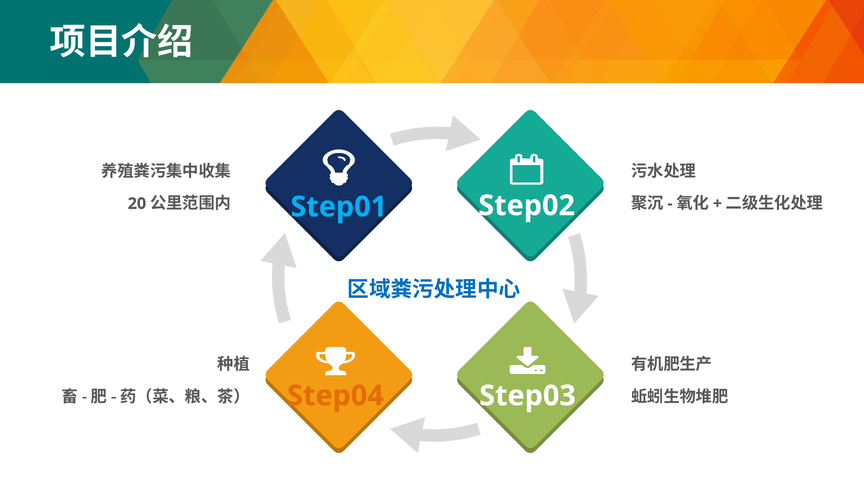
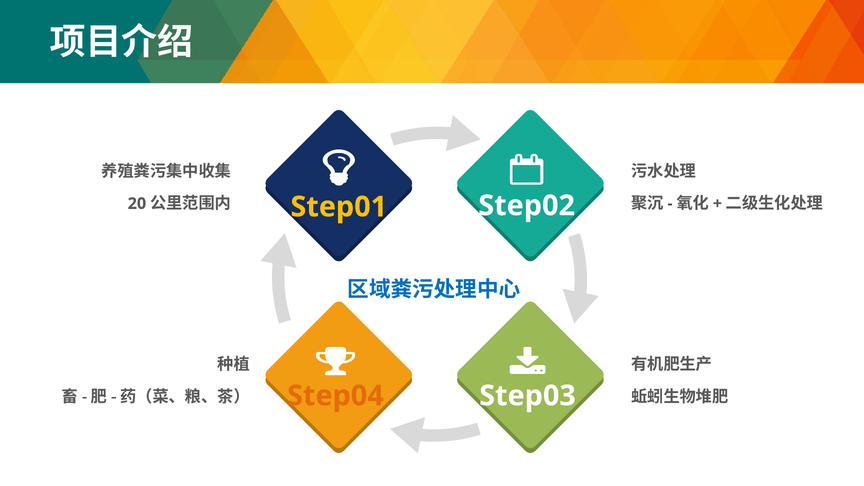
Step01 colour: light blue -> yellow (339, 207)
